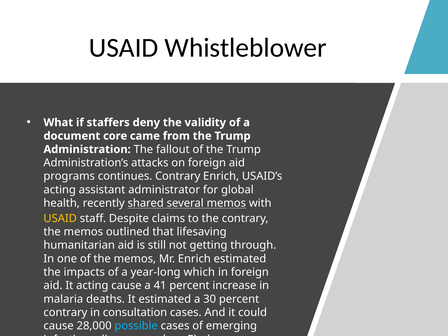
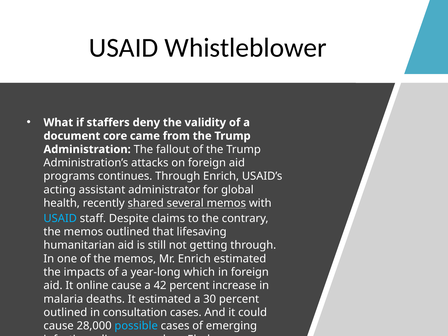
continues Contrary: Contrary -> Through (178, 176)
USAID colour: yellow -> light blue (60, 218)
It acting: acting -> online (92, 286)
41: 41 -> 42 (160, 286)
contrary: contrary -> outlined (65, 312)
